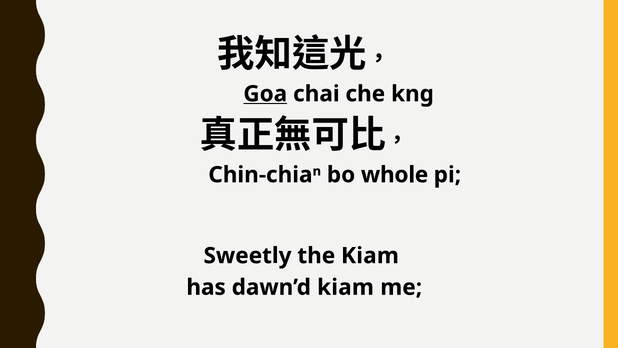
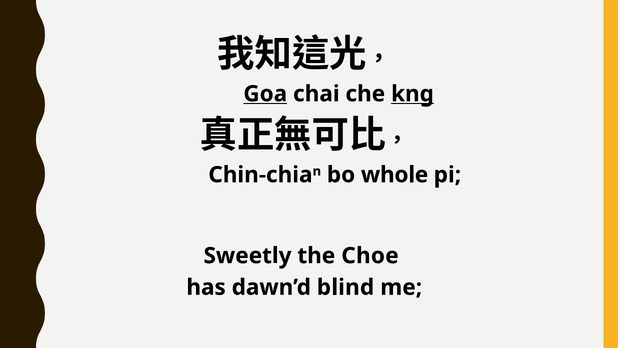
kng underline: none -> present (412, 94)
the Kiam: Kiam -> Choe (370, 255)
dawn’d kiam: kiam -> blind (345, 287)
